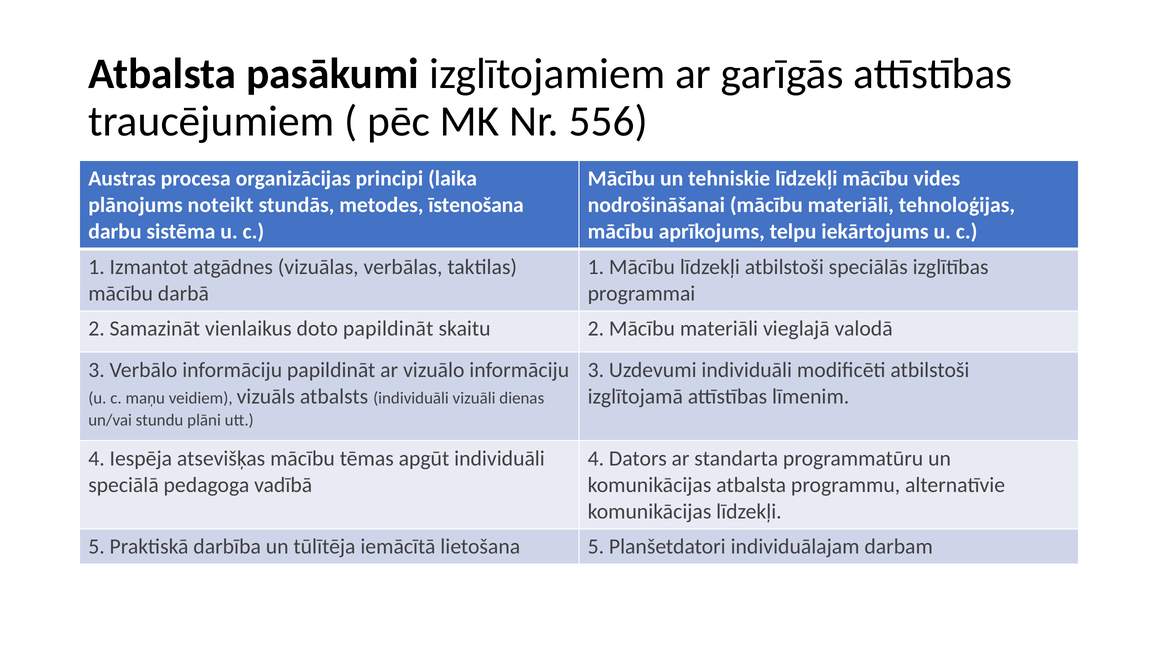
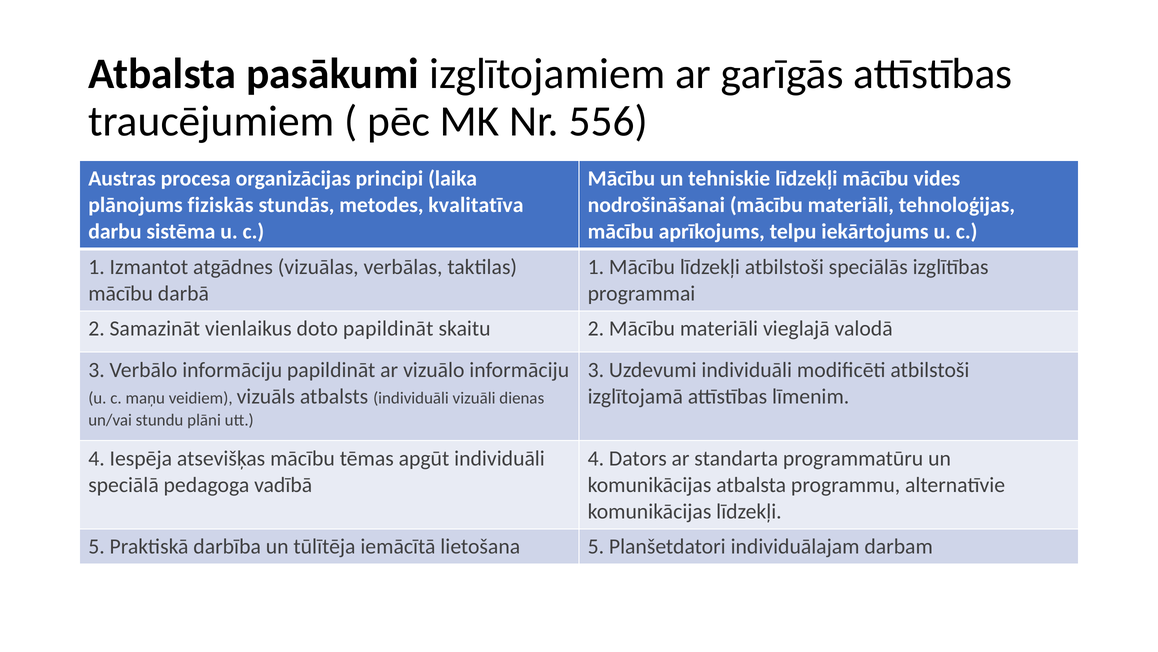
noteikt: noteikt -> fiziskās (221, 205)
īstenošana: īstenošana -> kvalitatīva (476, 205)
